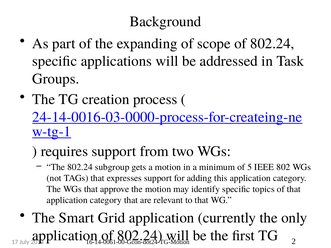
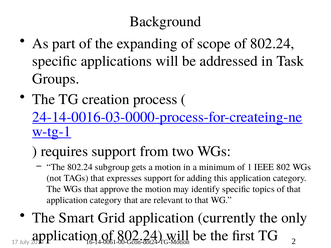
5: 5 -> 1 (250, 167)
